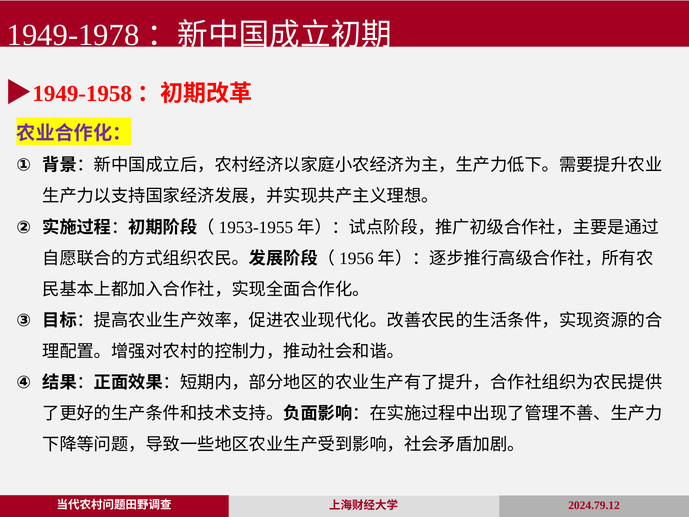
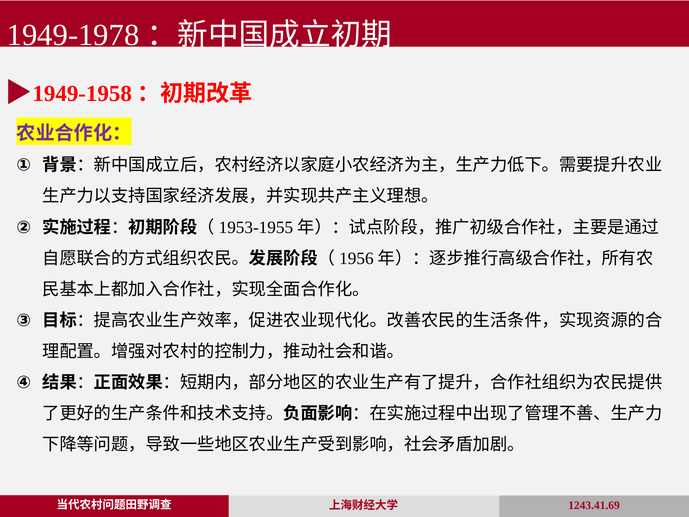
2024.79.12: 2024.79.12 -> 1243.41.69 (594, 505)
